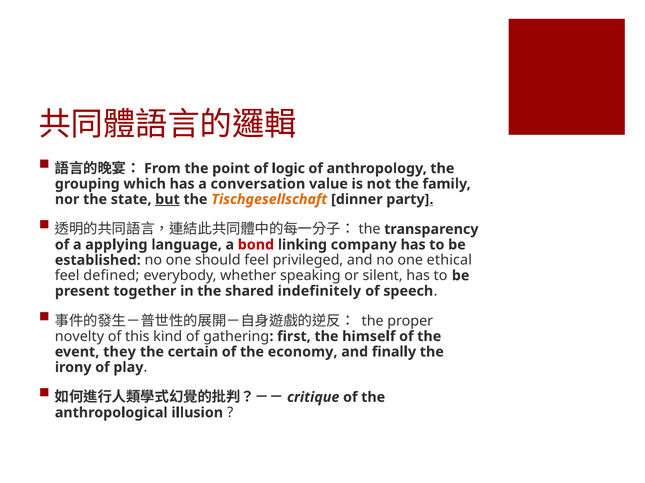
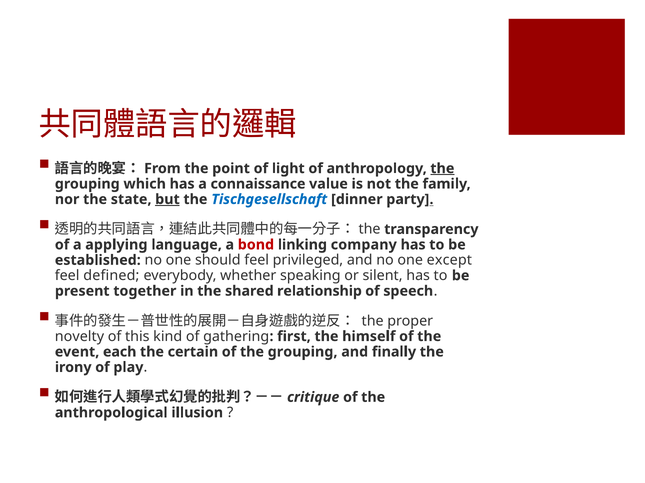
logic: logic -> light (288, 169)
the underline: none -> present (442, 169)
conversation: conversation -> connaissance (258, 184)
Tischgesellschaft colour: orange -> blue (269, 200)
ethical: ethical -> except (449, 261)
indefinitely: indefinitely -> relationship (319, 291)
they: they -> each (120, 352)
of the economy: economy -> grouping (303, 352)
